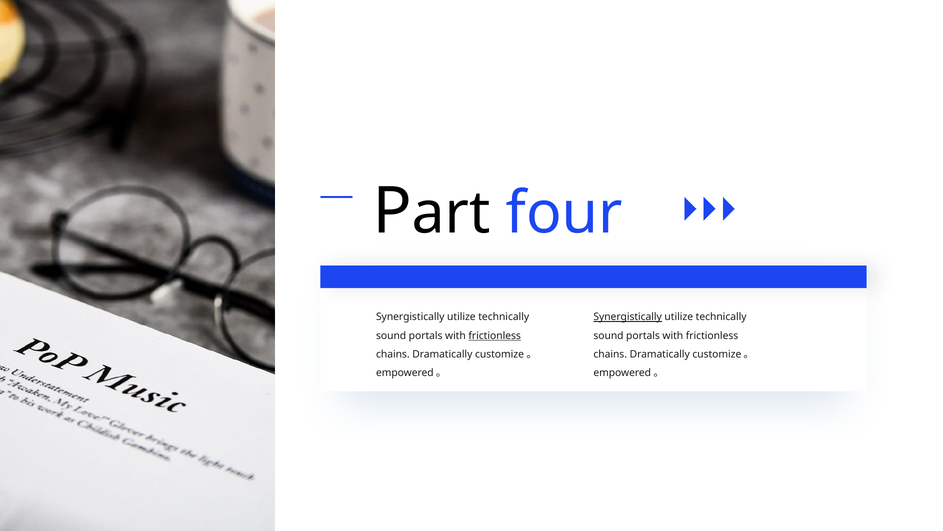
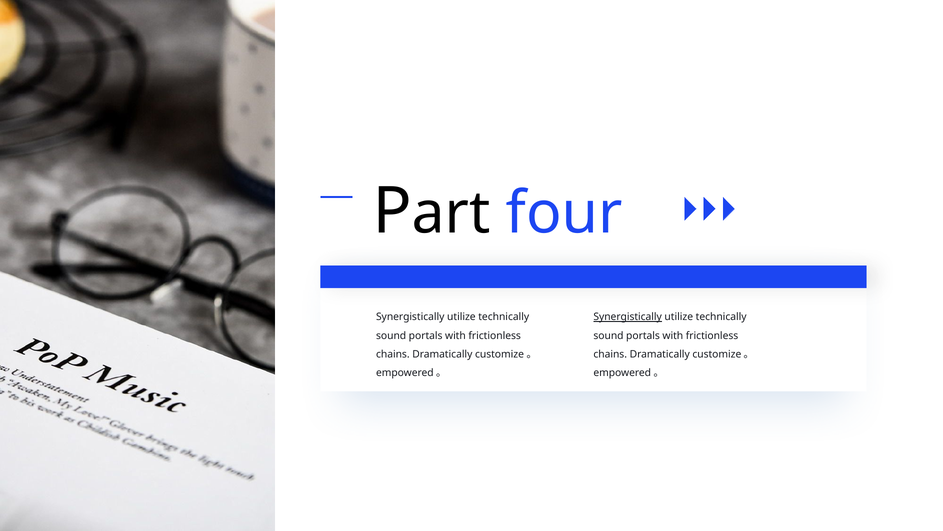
frictionless underline: present -> none (495, 335)
